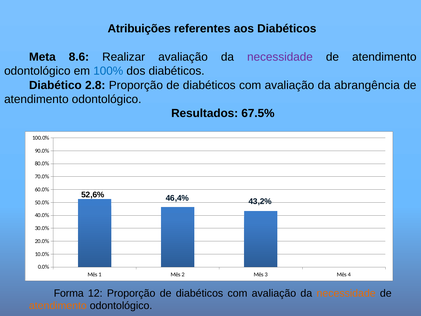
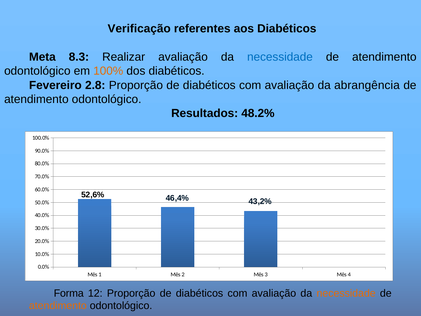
Atribuições: Atribuições -> Verificação (139, 29)
8.6: 8.6 -> 8.3 (79, 57)
necessidade colour: purple -> blue (280, 57)
100% colour: blue -> orange (108, 71)
Diabético: Diabético -> Fevereiro (55, 85)
67.5%: 67.5% -> 48.2% (258, 113)
